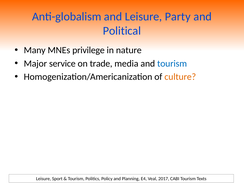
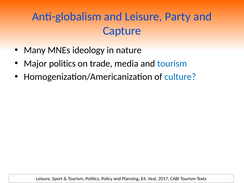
Political: Political -> Capture (122, 31)
privilege: privilege -> ideology (88, 50)
Major service: service -> politics (62, 64)
culture colour: orange -> blue (180, 77)
